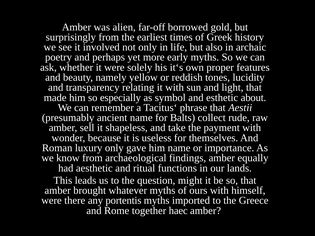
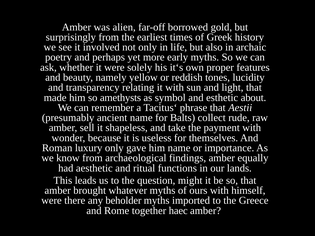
especially: especially -> amethysts (121, 98)
portentis: portentis -> beholder (123, 201)
